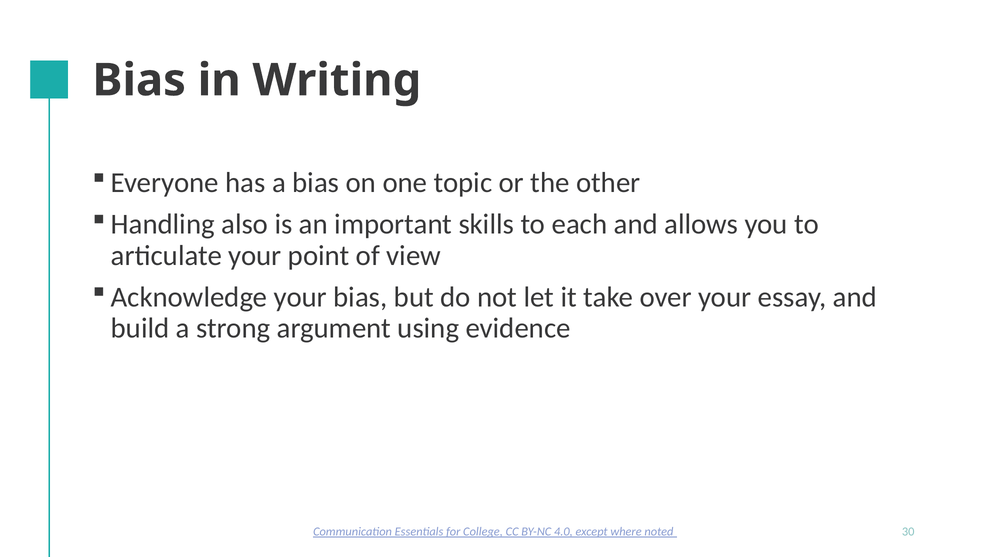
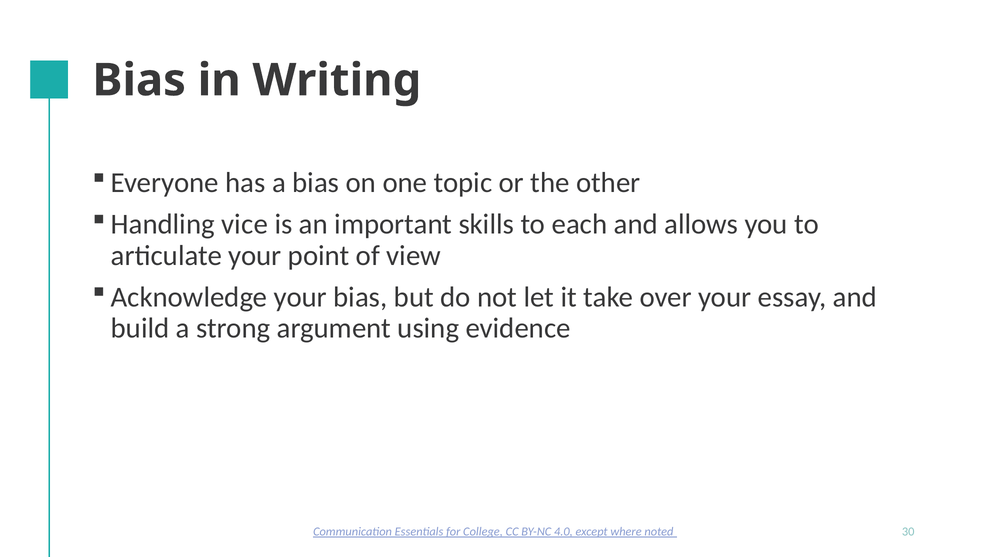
also: also -> vice (245, 224)
